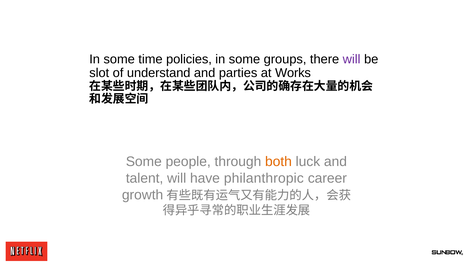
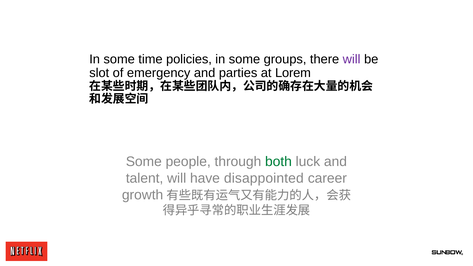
understand: understand -> emergency (159, 73)
Works: Works -> Lorem (293, 73)
both colour: orange -> green (278, 162)
philanthropic: philanthropic -> disappointed (264, 178)
